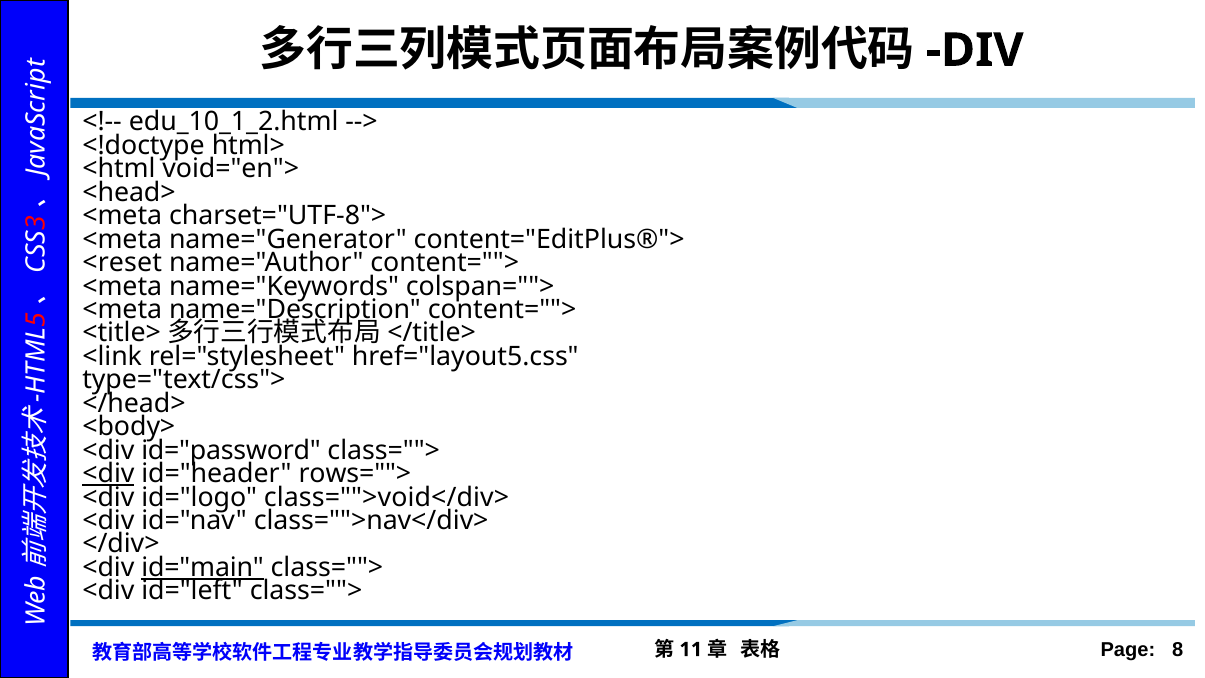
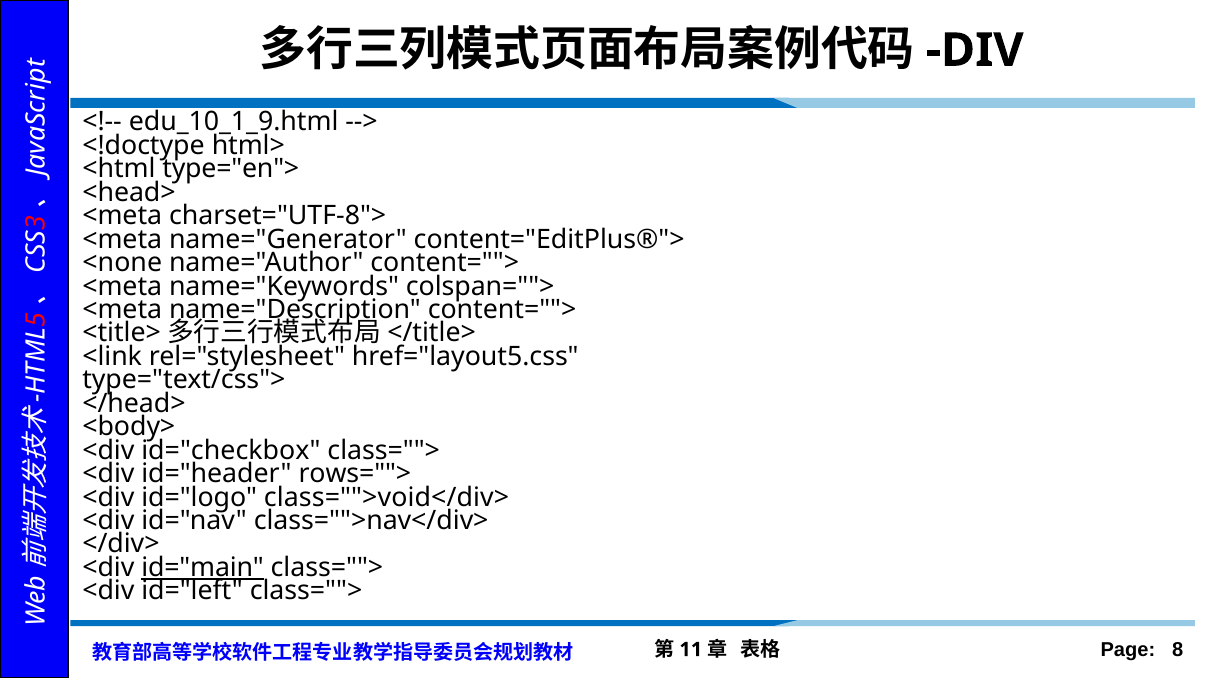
edu_10_1_2.html: edu_10_1_2.html -> edu_10_1_9.html (234, 122)
void="en">: void="en"> -> type="en"> (231, 169)
<reset: <reset -> <none (122, 263)
id="password: id="password -> id="checkbox (231, 450)
<div underline: present -> none (108, 474)
